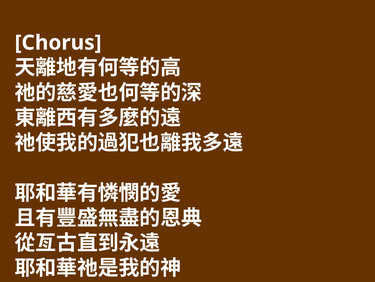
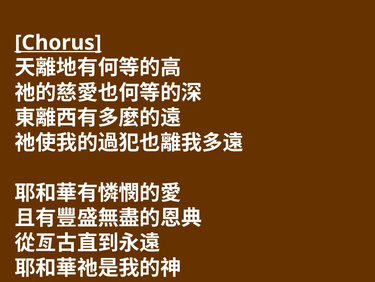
Chorus underline: none -> present (58, 43)
